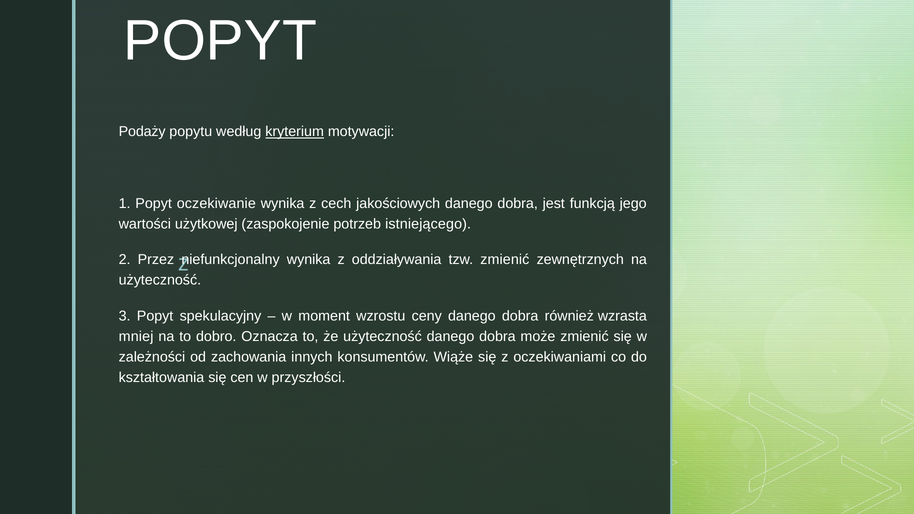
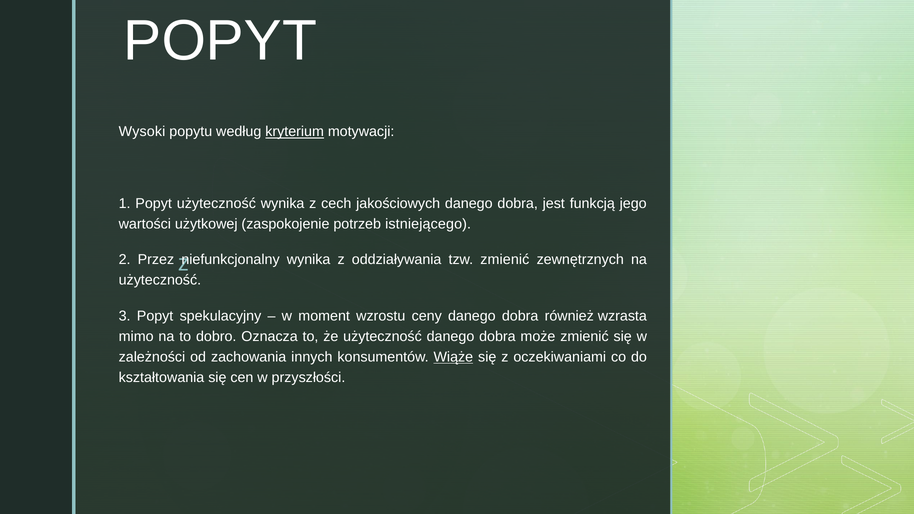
Podaży: Podaży -> Wysoki (142, 132)
Popyt oczekiwanie: oczekiwanie -> użyteczność (216, 203)
mniej: mniej -> mimo (136, 337)
Wiąże underline: none -> present (453, 357)
